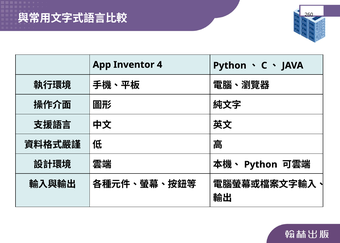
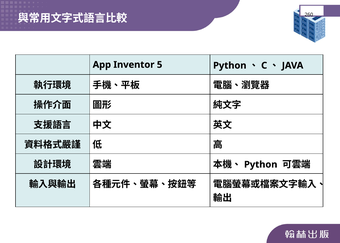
4: 4 -> 5 (160, 65)
